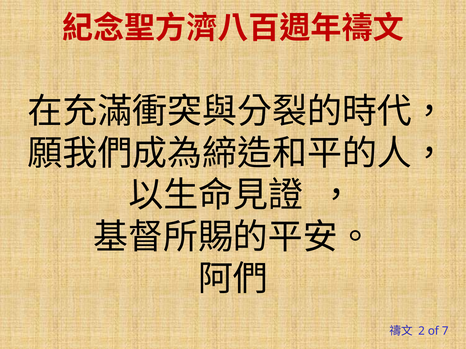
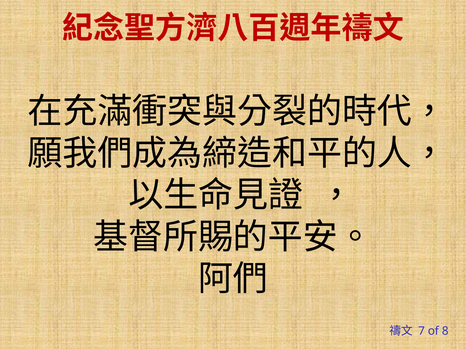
2: 2 -> 7 (422, 332)
7: 7 -> 8 (445, 332)
